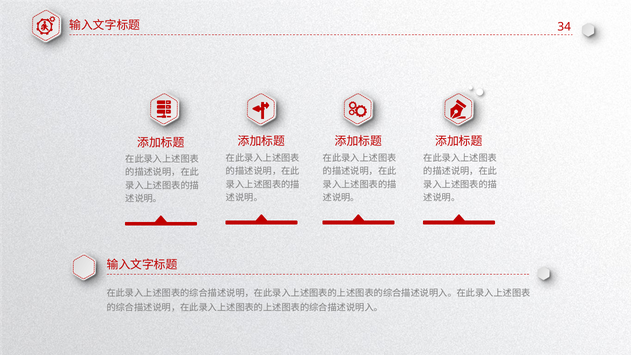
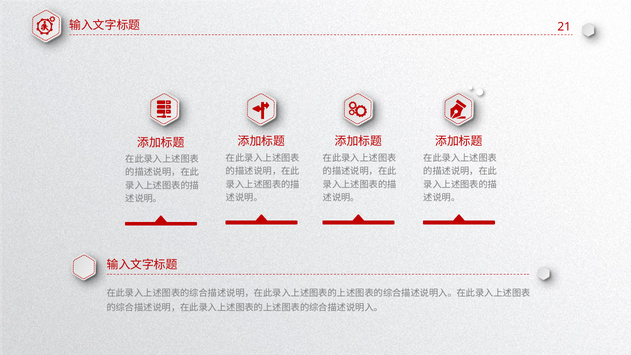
34: 34 -> 21 (564, 27)
